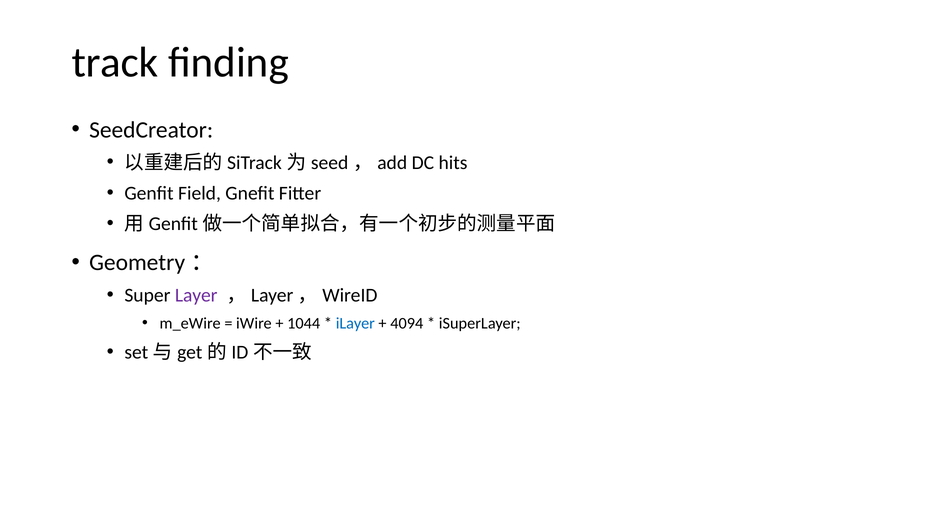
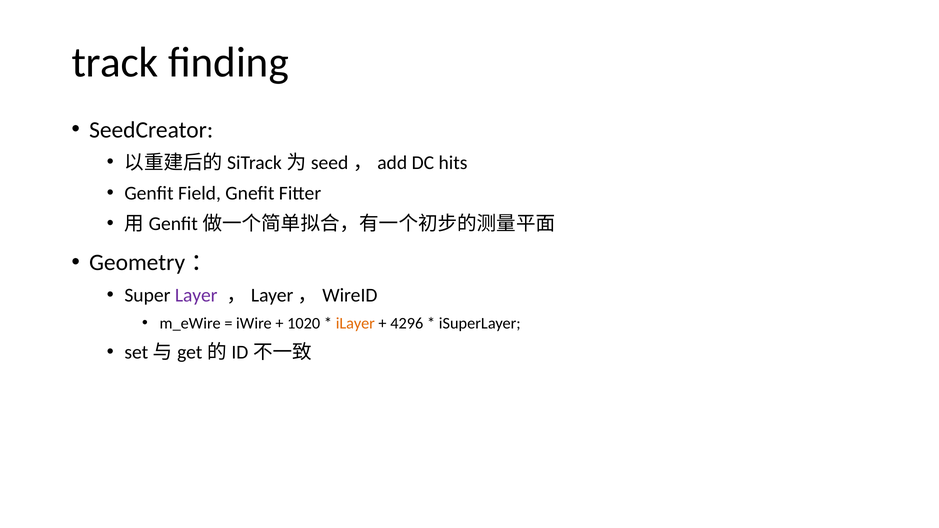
1044: 1044 -> 1020 (304, 324)
iLayer colour: blue -> orange (355, 324)
4094: 4094 -> 4296 (407, 324)
